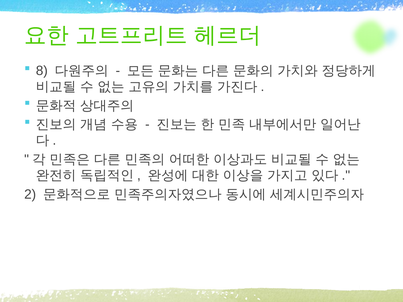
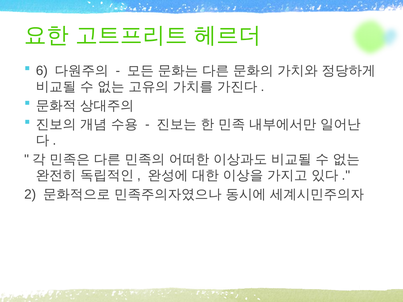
8: 8 -> 6 (42, 71)
